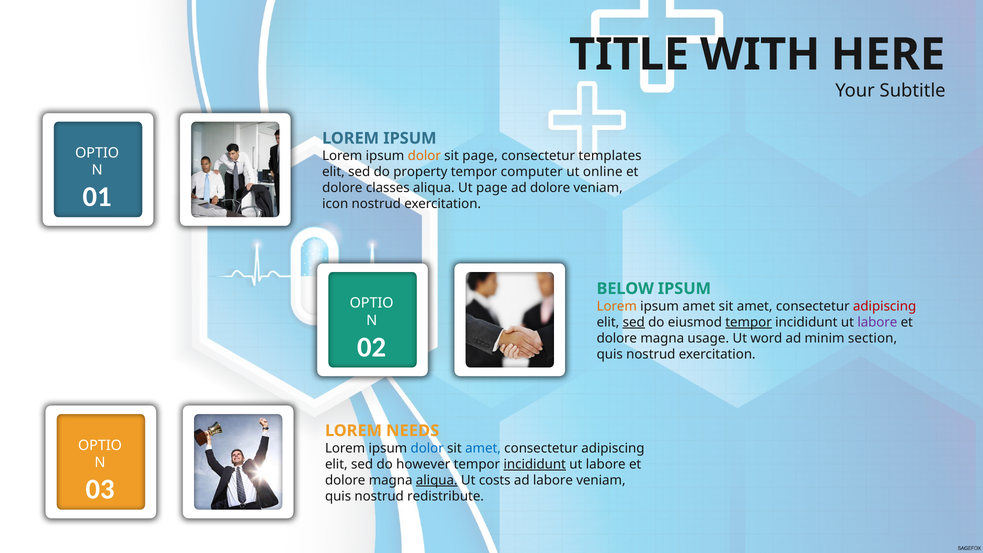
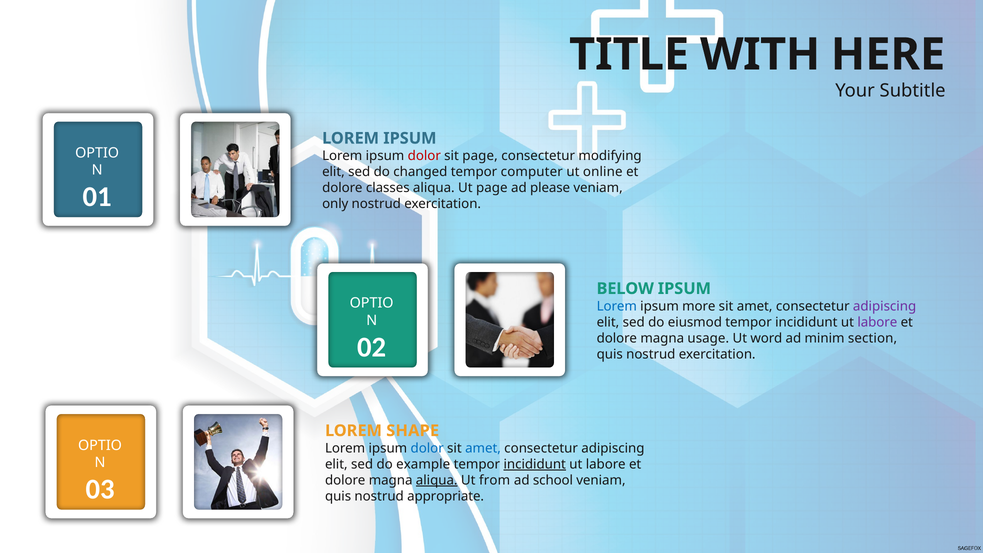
dolor colour: orange -> red (424, 156)
templates: templates -> modifying (610, 156)
property: property -> changed (420, 172)
ad dolore: dolore -> please (550, 188)
icon: icon -> only (335, 204)
Lorem colour: orange -> blue (617, 306)
ipsum amet: amet -> more (699, 306)
adipiscing colour: red -> purple (885, 306)
sed underline: present -> none (634, 322)
tempor underline: present -> none (749, 322)
NEEDS: NEEDS -> SHAPE (413, 431)
however: however -> example (423, 464)
costs: costs -> from (495, 480)
ad labore: labore -> school (553, 480)
redistribute: redistribute -> appropriate (446, 496)
